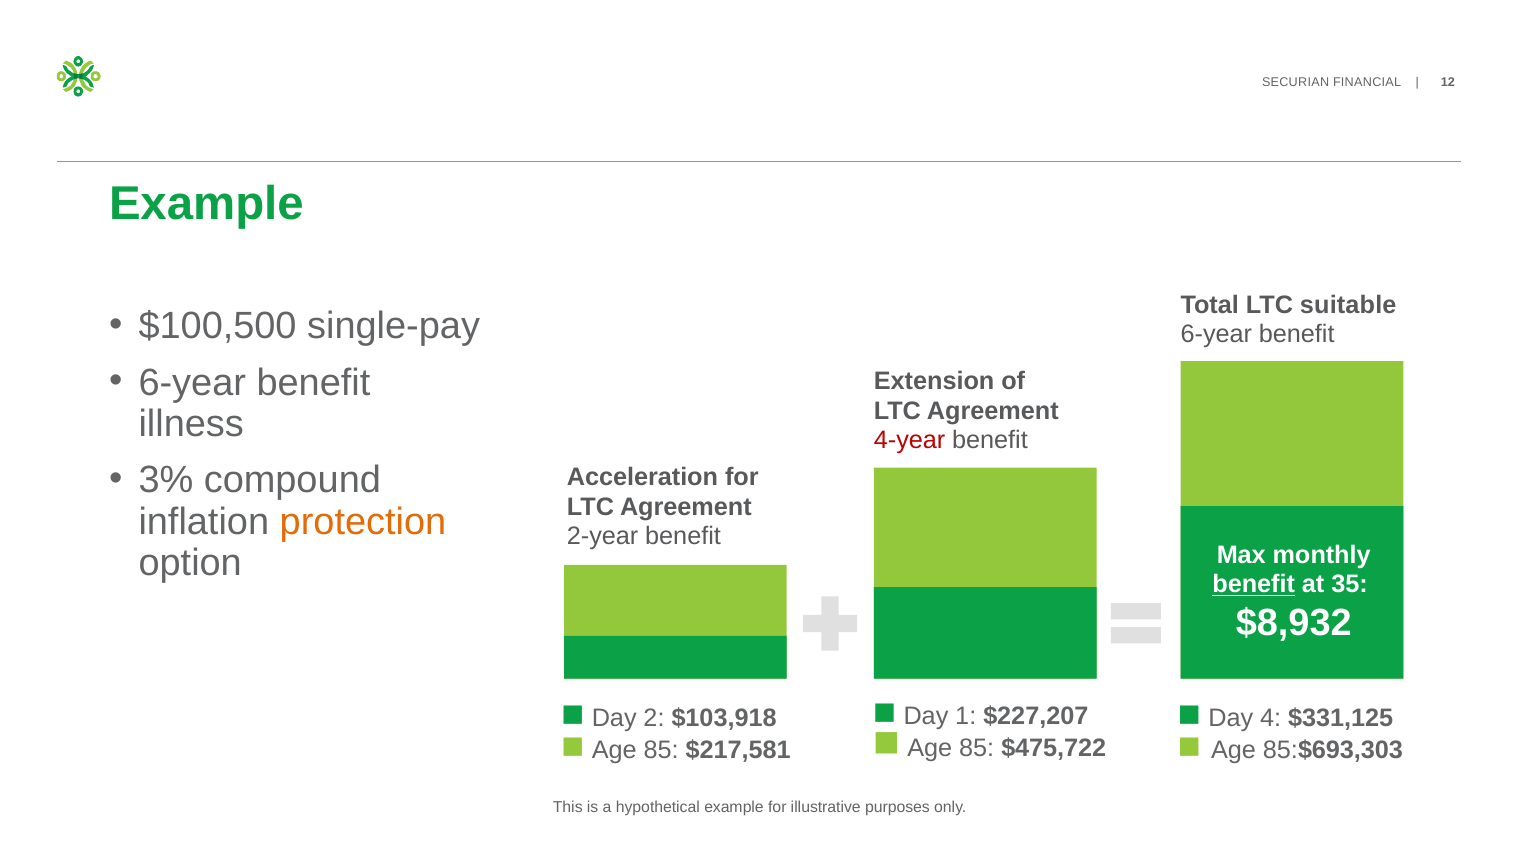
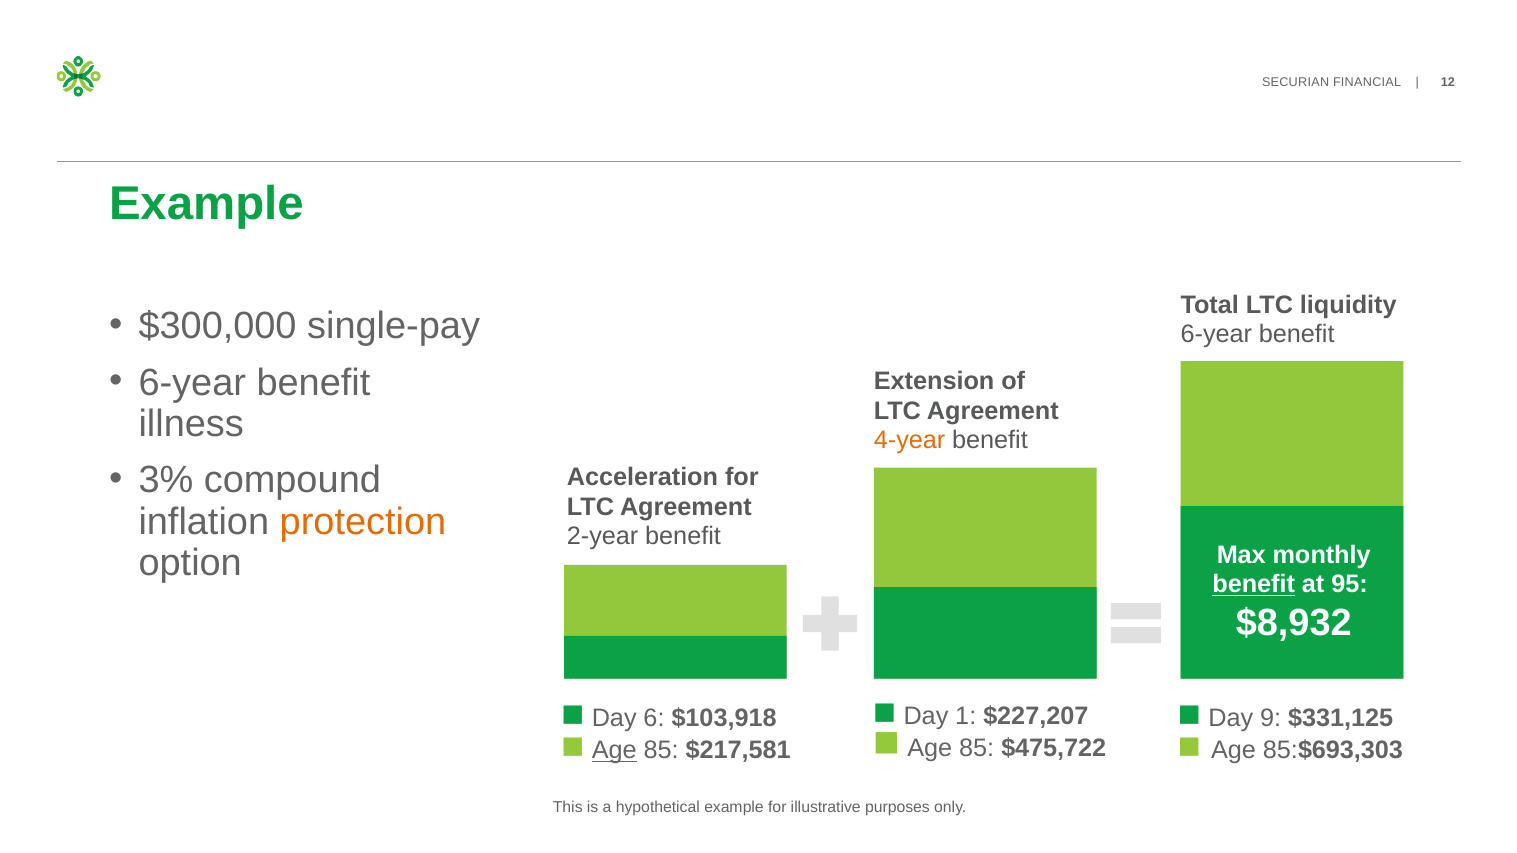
suitable: suitable -> liquidity (1348, 305)
$100,500: $100,500 -> $300,000 (218, 326)
4-year colour: red -> orange (910, 440)
35: 35 -> 95 (1350, 585)
2: 2 -> 6 (654, 718)
4: 4 -> 9 (1271, 718)
Age underline: none -> present (614, 751)
